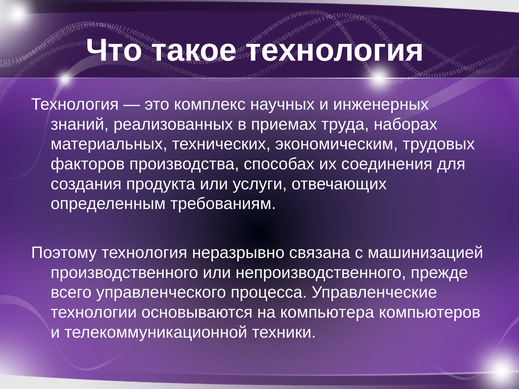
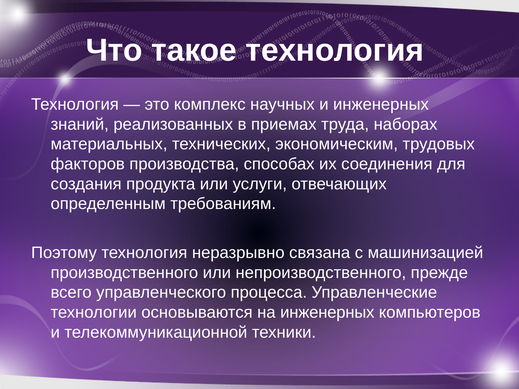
на компьютера: компьютера -> инженерных (327, 313)
